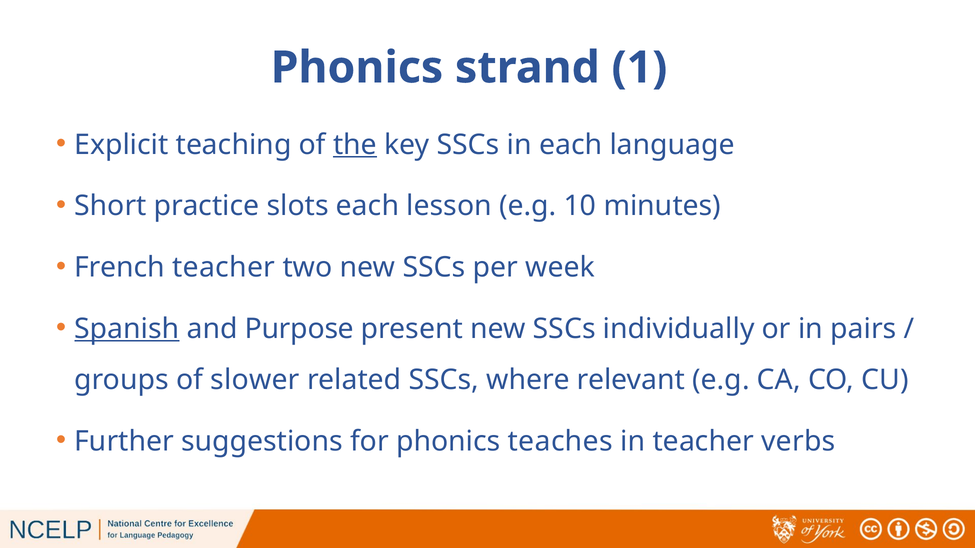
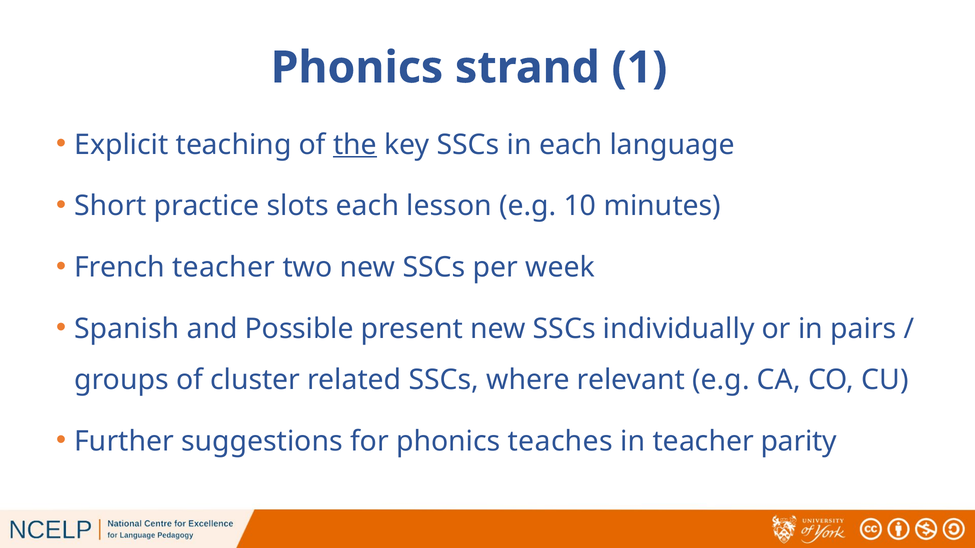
Spanish underline: present -> none (127, 329)
Purpose: Purpose -> Possible (299, 329)
slower: slower -> cluster (255, 380)
verbs: verbs -> parity (799, 442)
